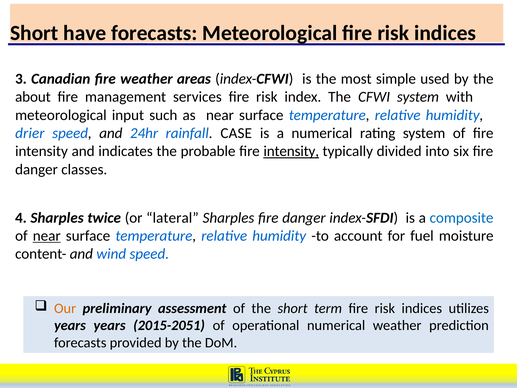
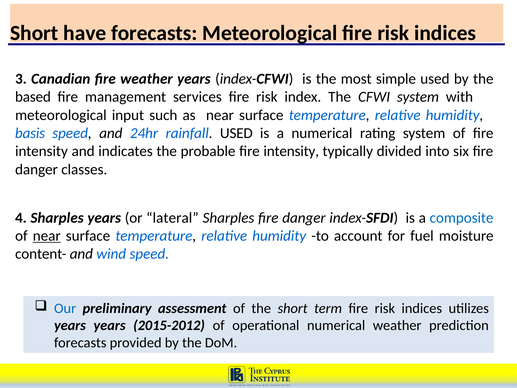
weather areas: areas -> years (194, 79)
about: about -> based (33, 97)
drier: drier -> basis (30, 133)
rainfall CASE: CASE -> USED (236, 133)
intensity underline: present -> none (291, 151)
Sharples twice: twice -> years (104, 218)
Our colour: orange -> blue (65, 308)
2015-2051: 2015-2051 -> 2015-2012 (169, 325)
